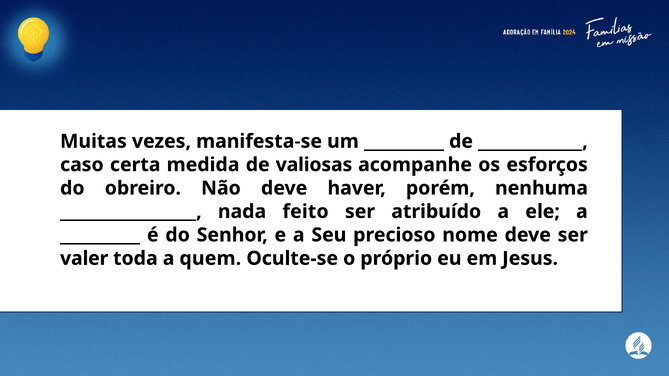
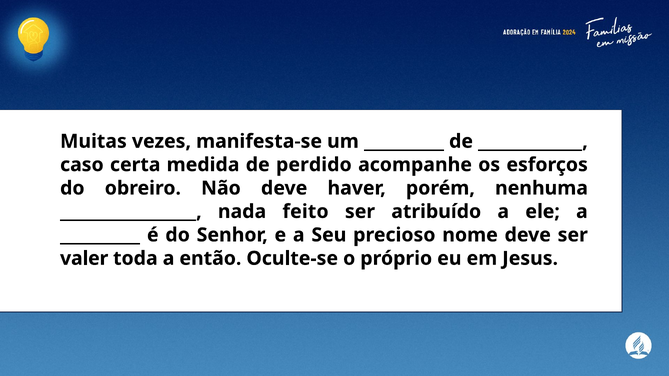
valiosas: valiosas -> perdido (314, 165)
quem: quem -> então (210, 259)
